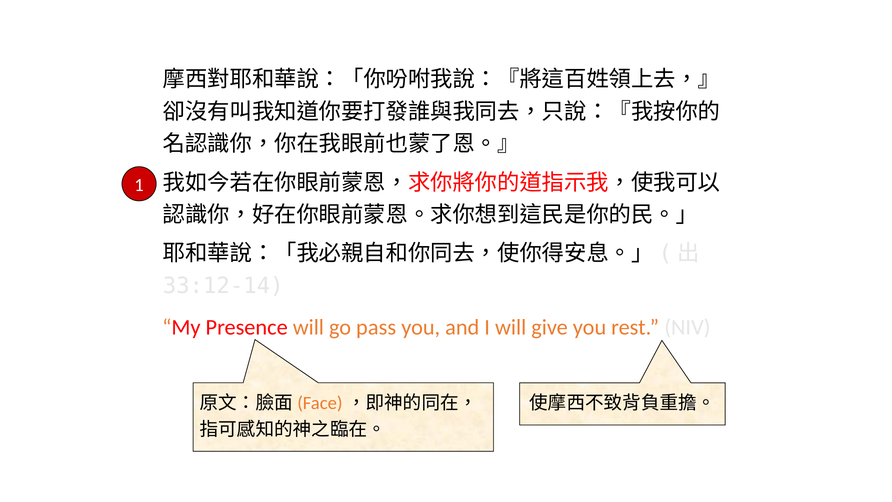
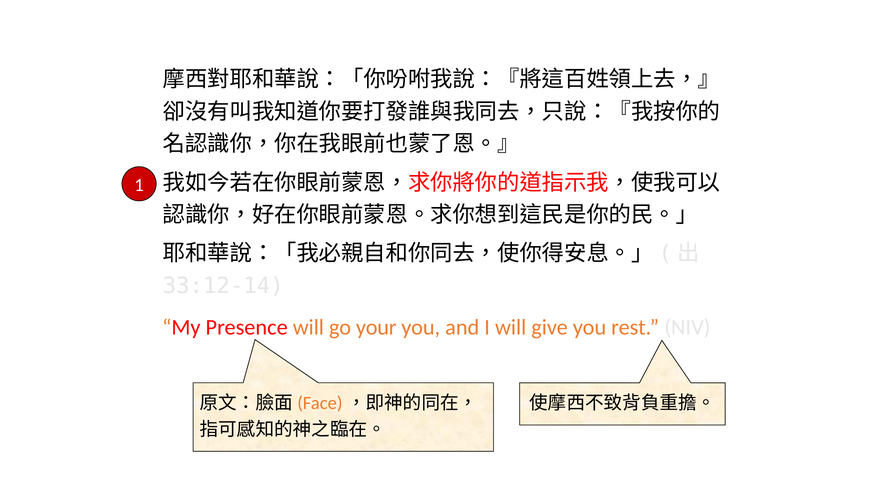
pass: pass -> your (376, 327)
